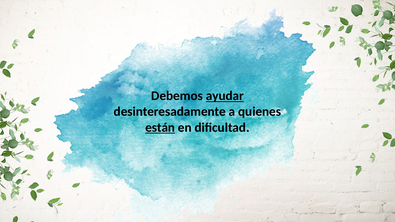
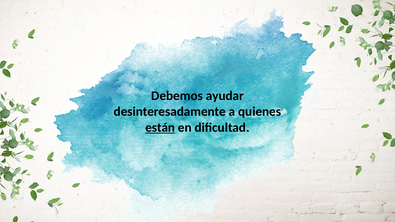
ayudar underline: present -> none (225, 96)
